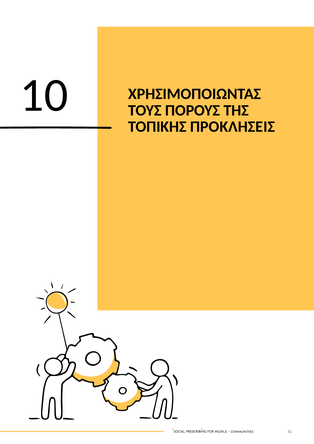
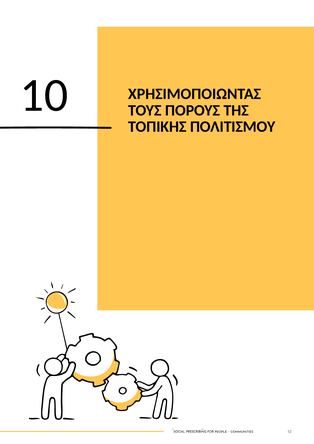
ΠΡΟΚΛΗΣΕΙΣ: ΠΡΟΚΛΗΣΕΙΣ -> ΠΟΛΙΤΙΣΜΟΥ (233, 127)
